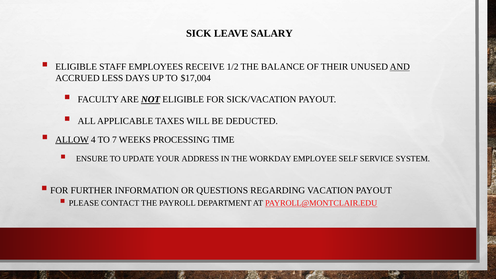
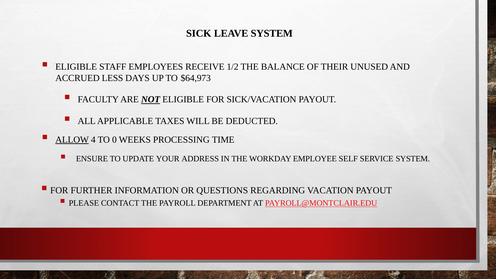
LEAVE SALARY: SALARY -> SYSTEM (272, 33)
AND underline: present -> none (400, 67)
$17,004: $17,004 -> $64,973 (196, 78)
7: 7 -> 0 (114, 140)
